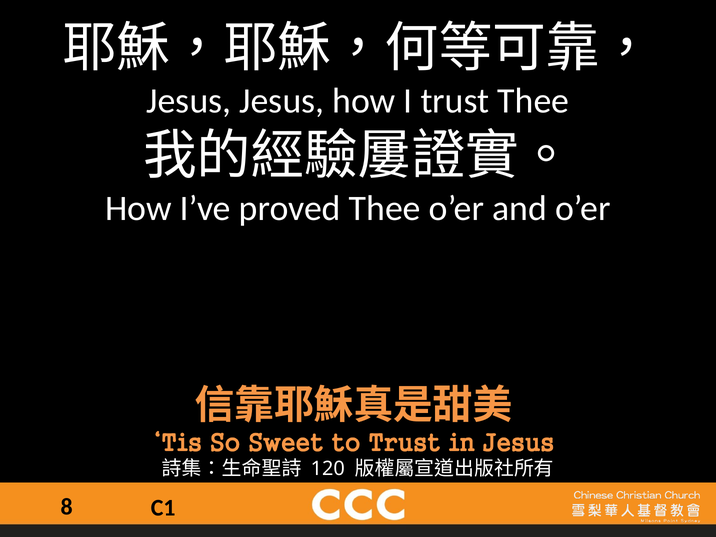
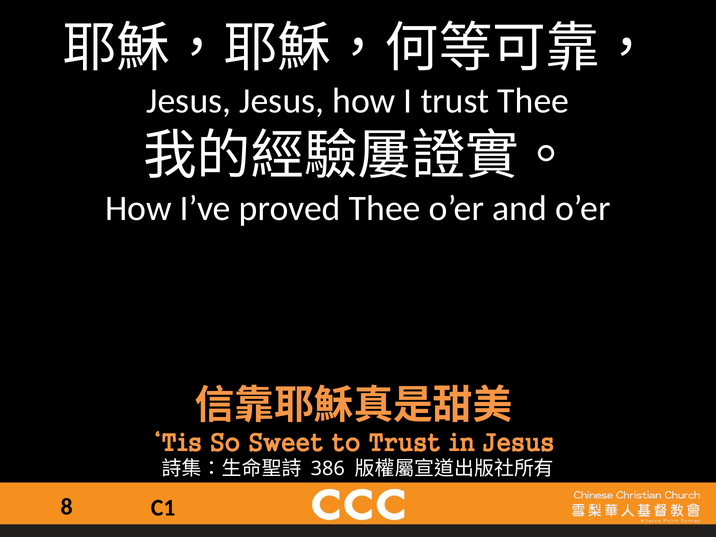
120: 120 -> 386 (328, 469)
